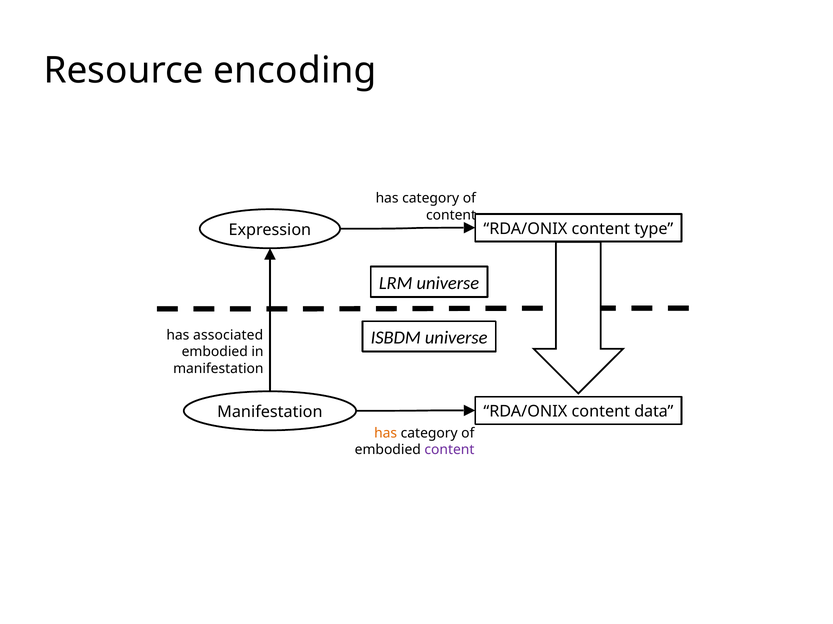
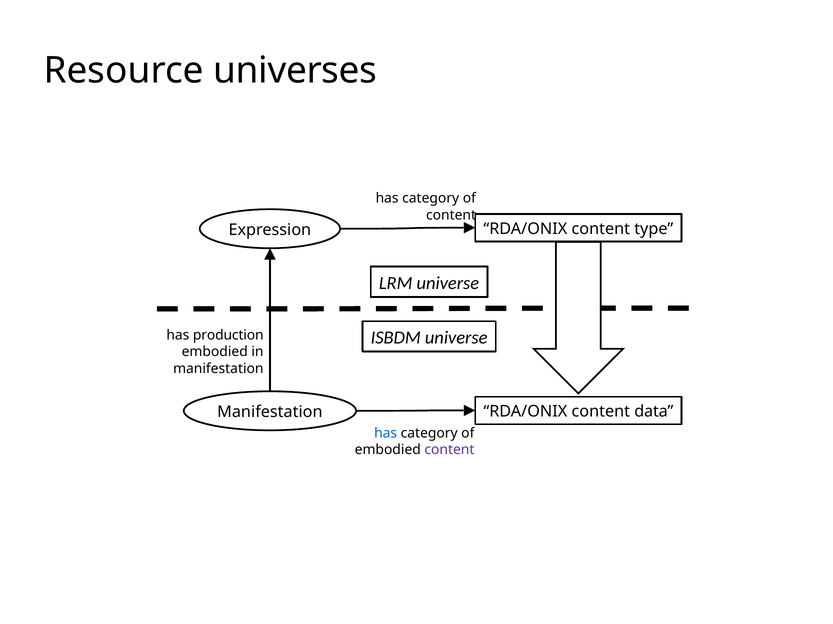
encoding: encoding -> universes (295, 71)
associated: associated -> production (228, 336)
has colour: orange -> blue (386, 434)
